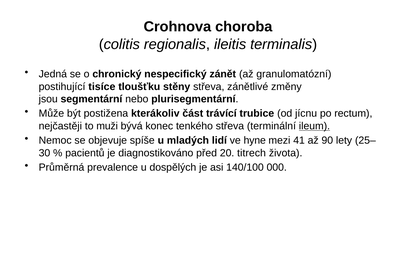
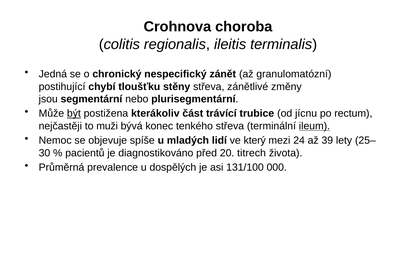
tisíce: tisíce -> chybí (102, 87)
být underline: none -> present (74, 114)
hyne: hyne -> který (255, 141)
41: 41 -> 24 (299, 141)
90: 90 -> 39 (327, 141)
140/100: 140/100 -> 131/100 (245, 168)
